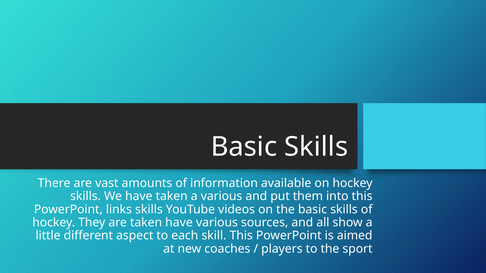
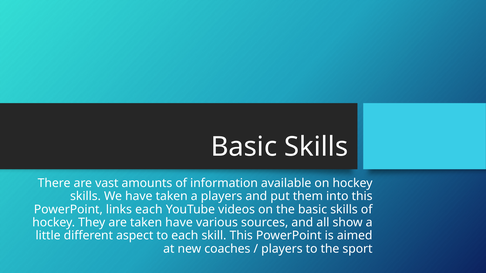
a various: various -> players (222, 197)
links skills: skills -> each (149, 210)
